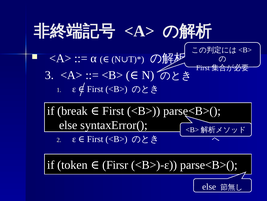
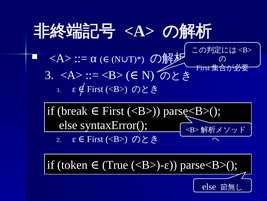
Firsr: Firsr -> True (115, 164)
